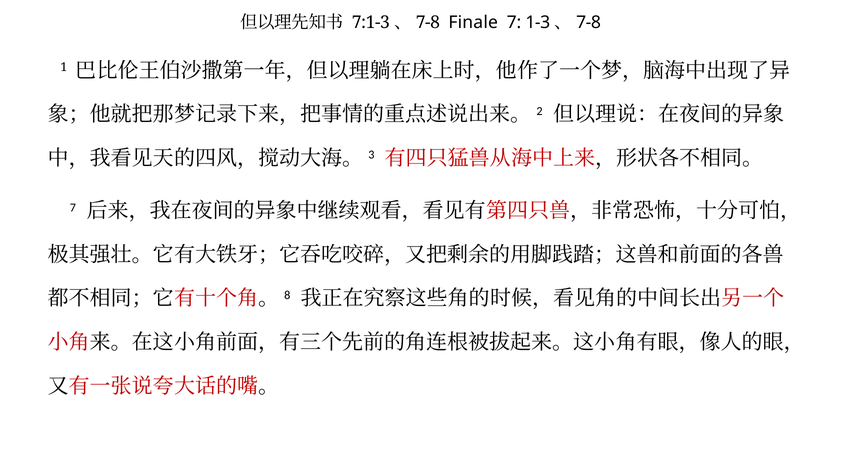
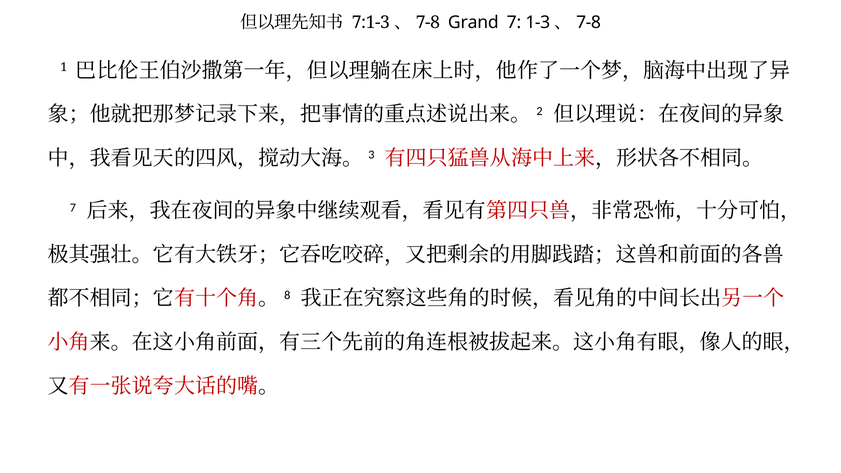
Finale: Finale -> Grand (473, 22)
